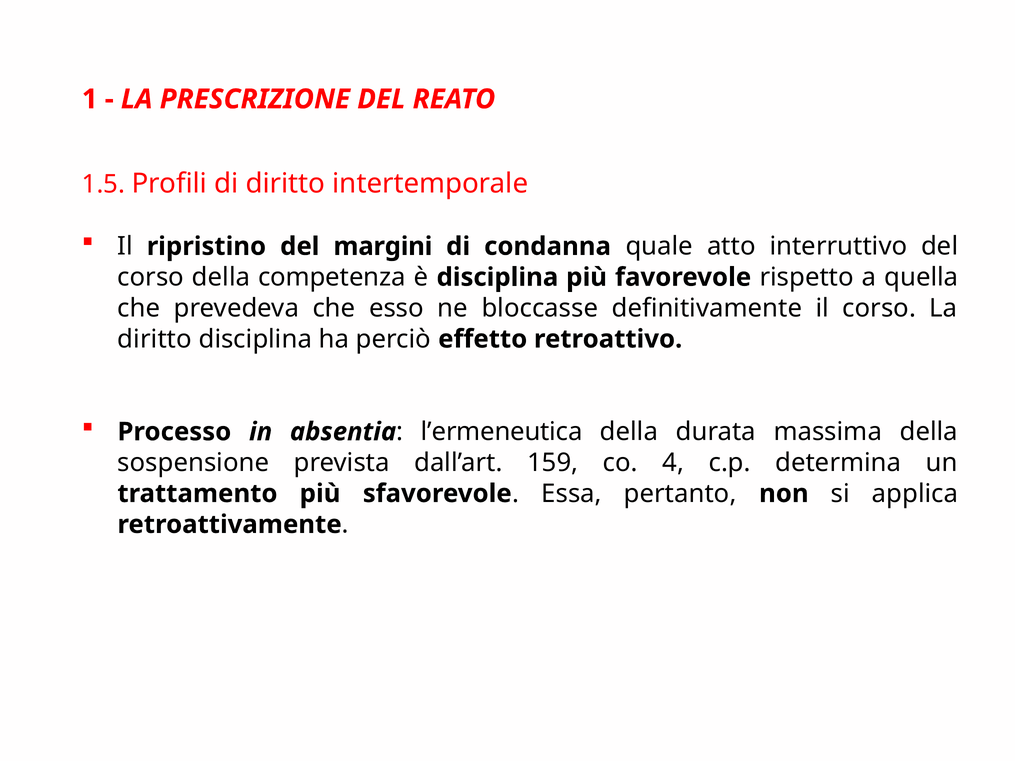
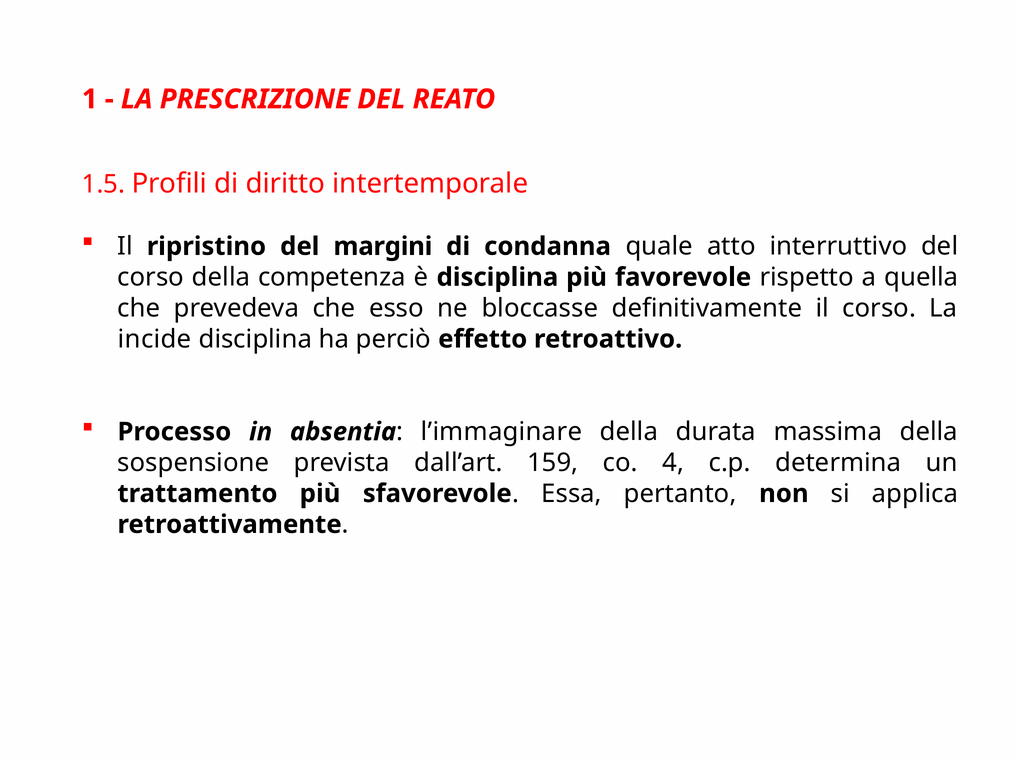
diritto: diritto -> incide (155, 339)
l’ermeneutica: l’ermeneutica -> l’immaginare (502, 432)
